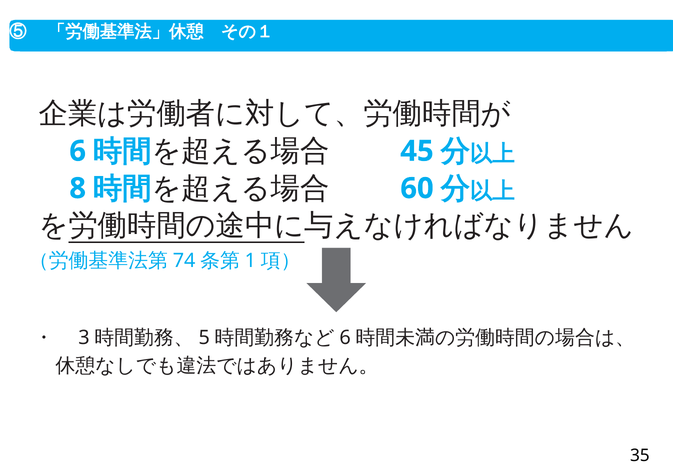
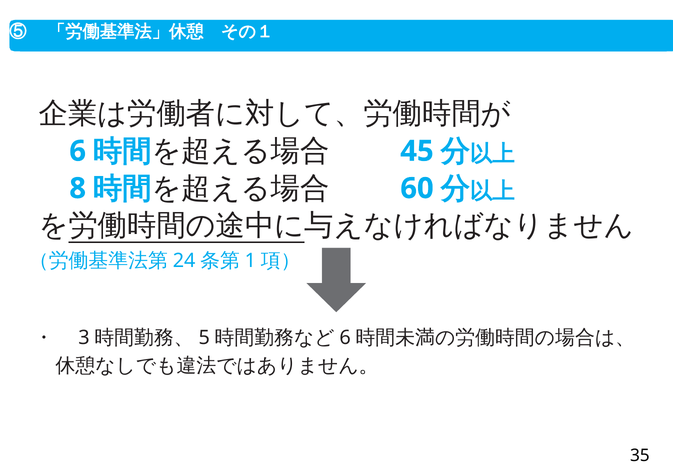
74: 74 -> 24 (184, 261)
